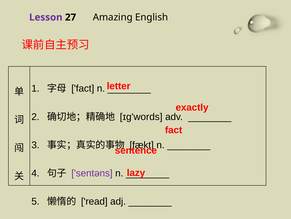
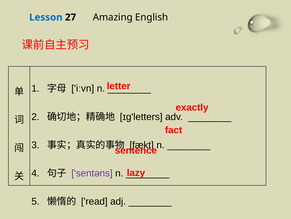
Lesson colour: purple -> blue (46, 17)
fact: fact -> iːvn (83, 88)
ɪɡ'words: ɪɡ'words -> ɪɡ'letters (141, 116)
